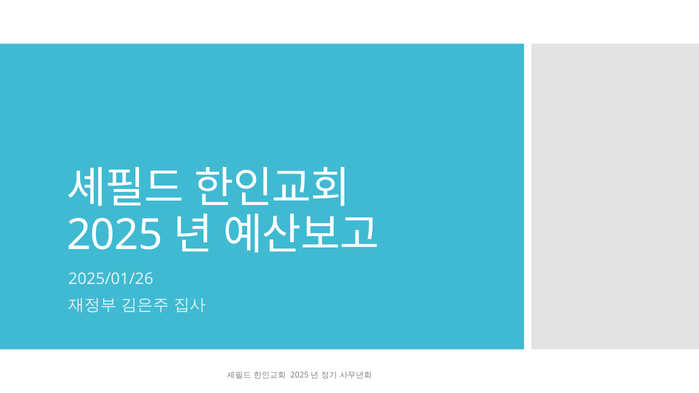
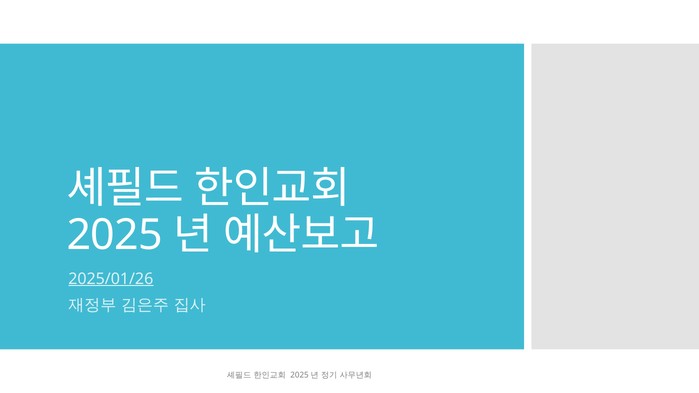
2025/01/26 underline: none -> present (111, 279)
